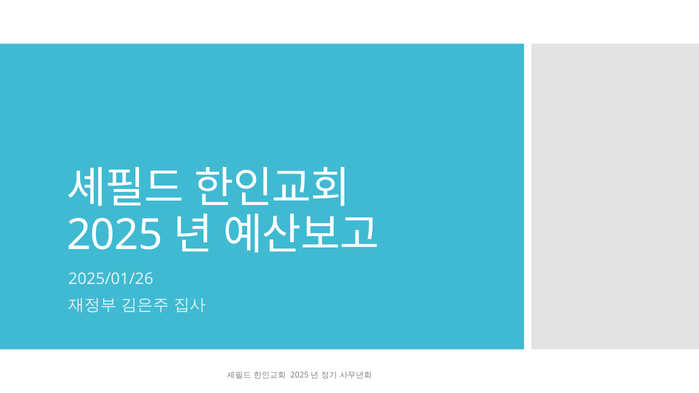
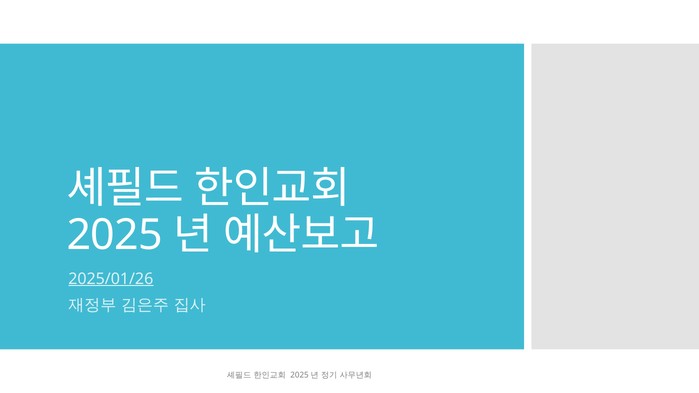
2025/01/26 underline: none -> present (111, 279)
